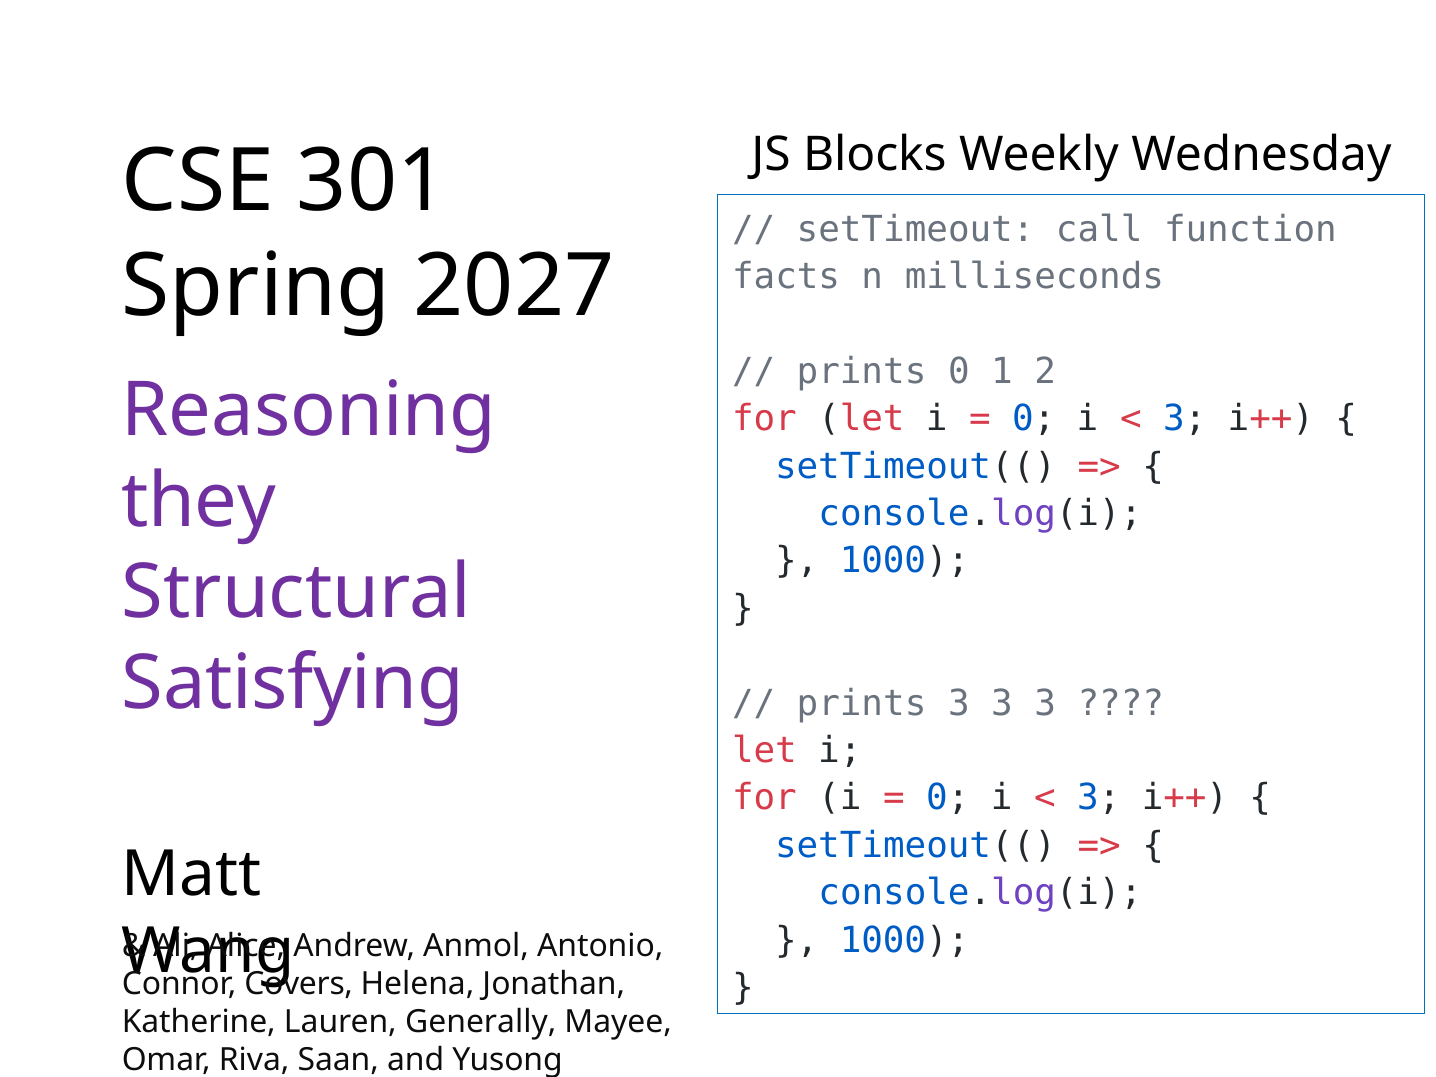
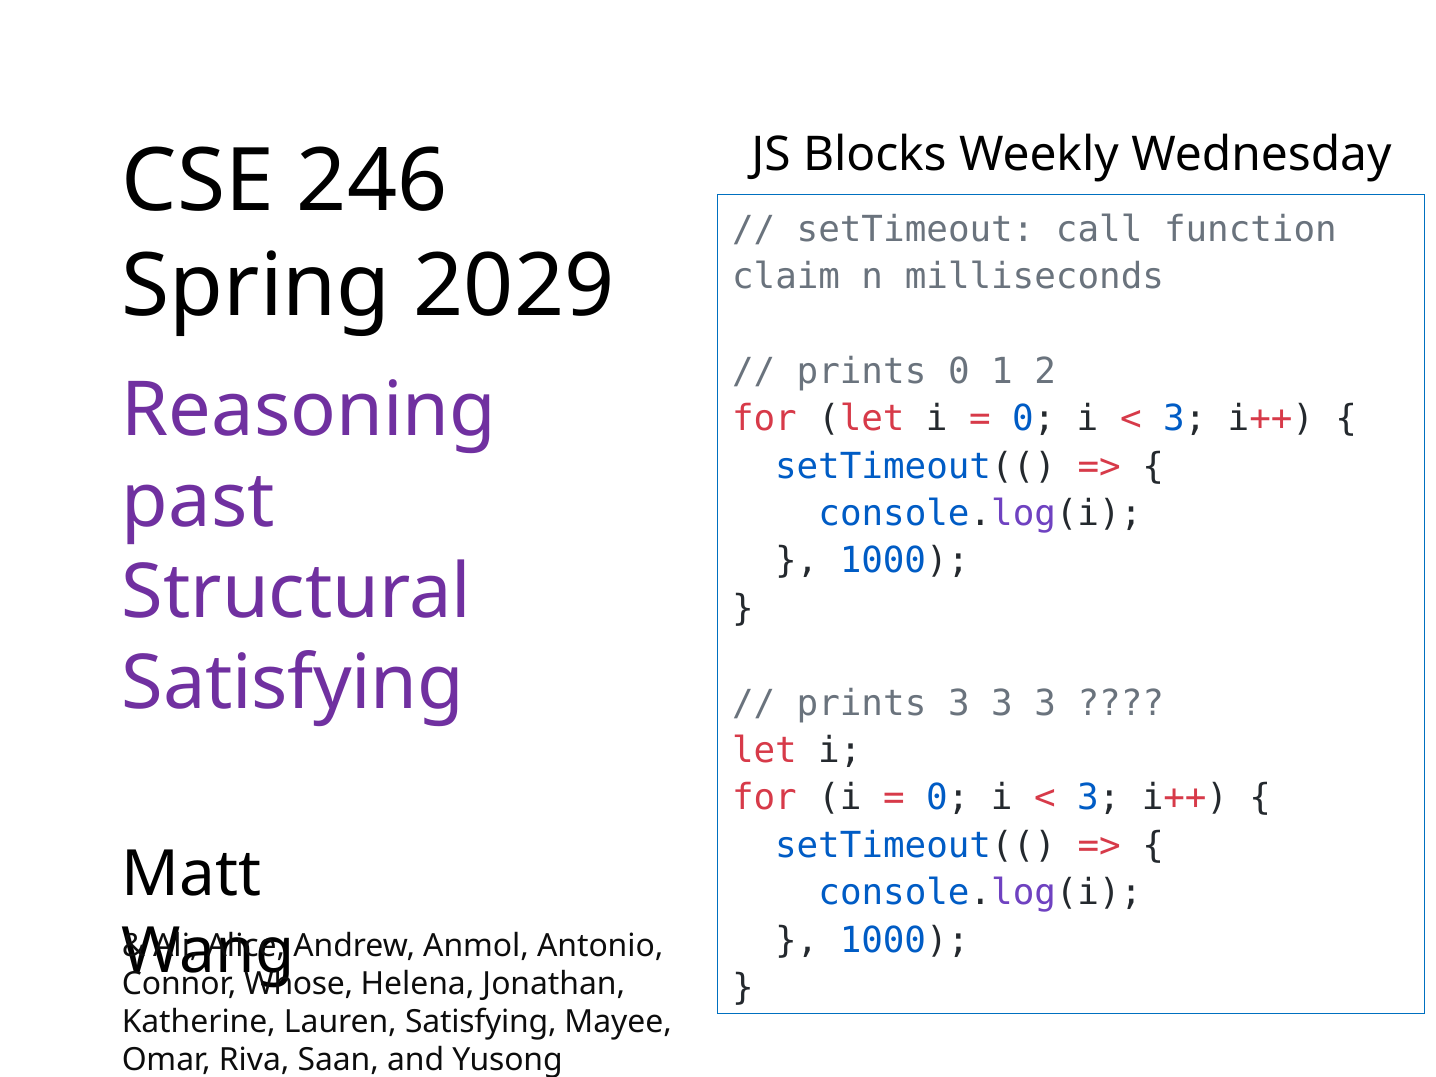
301: 301 -> 246 (372, 181)
facts: facts -> claim (786, 277)
2027: 2027 -> 2029 (514, 287)
they: they -> past (198, 501)
Covers: Covers -> Whose (299, 984)
Lauren Generally: Generally -> Satisfying (481, 1022)
